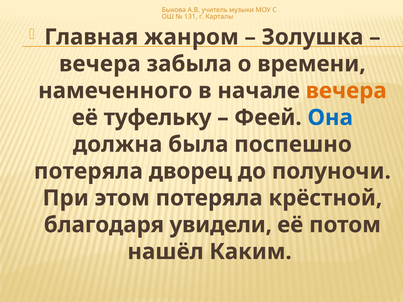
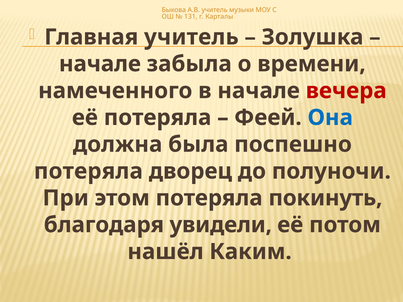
Главная жанром: жанром -> учитель (191, 37)
вечера: вечера -> начале (100, 64)
вечера colour: orange -> red (346, 91)
её туфельку: туфельку -> потеряла (158, 118)
крёстной: крёстной -> покинуть (325, 198)
